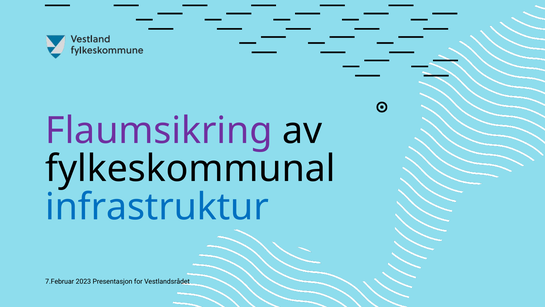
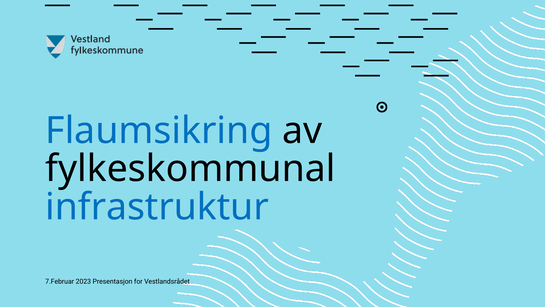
Flaumsikring colour: purple -> blue (159, 130)
